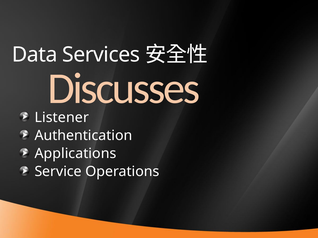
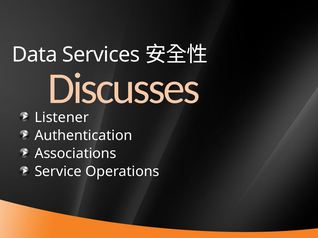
Applications: Applications -> Associations (75, 154)
